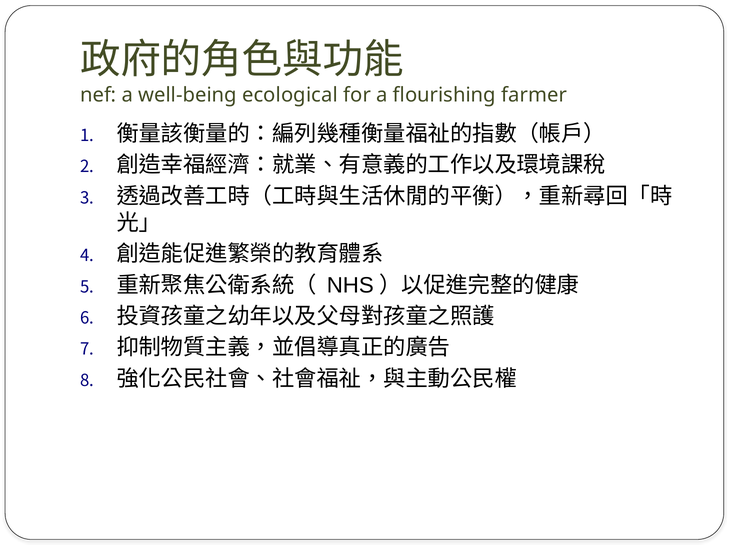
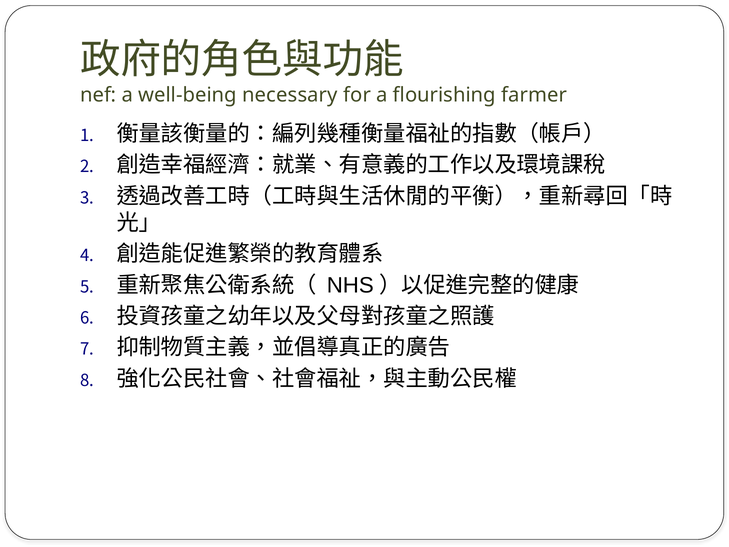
ecological: ecological -> necessary (290, 95)
